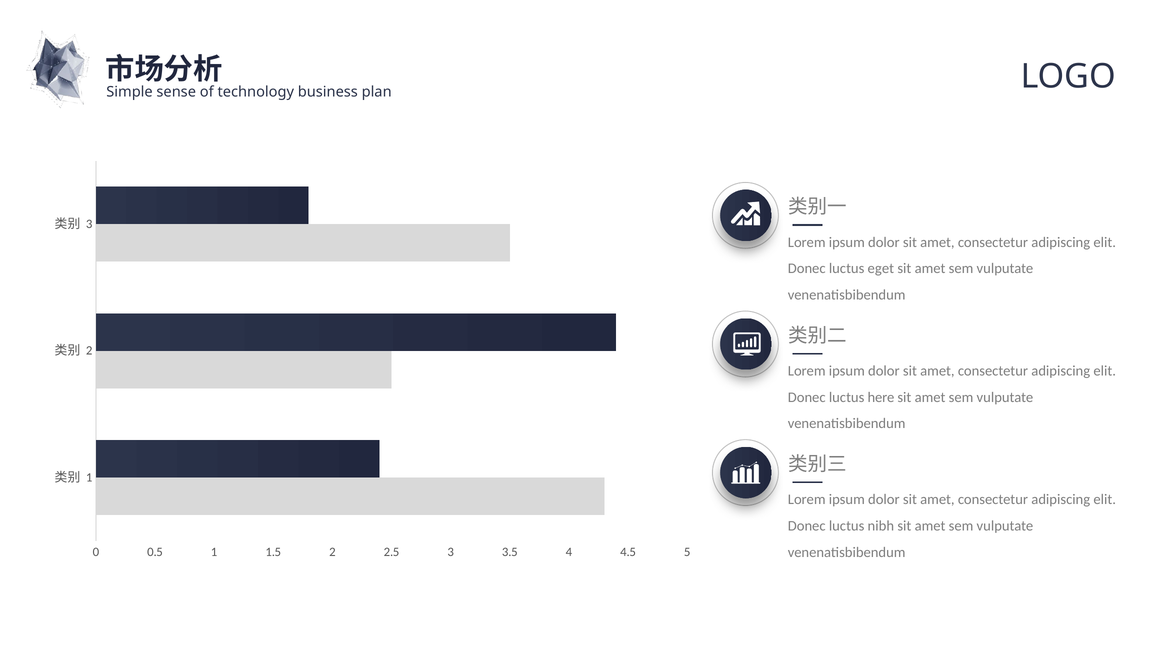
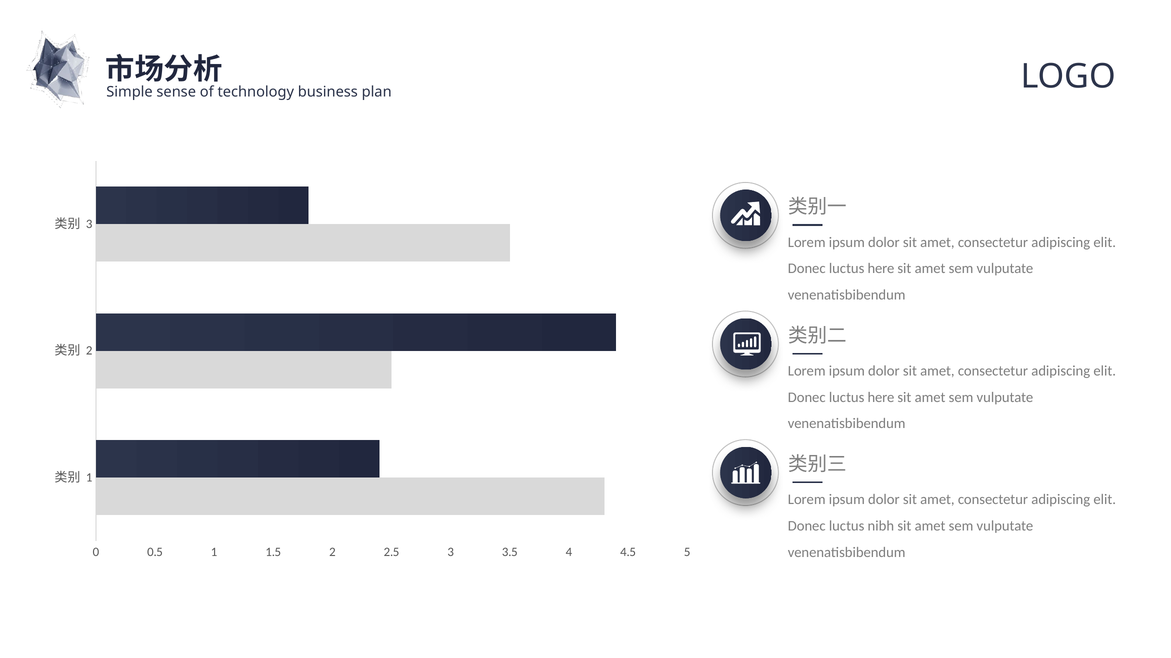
eget: eget -> here (881, 269)
